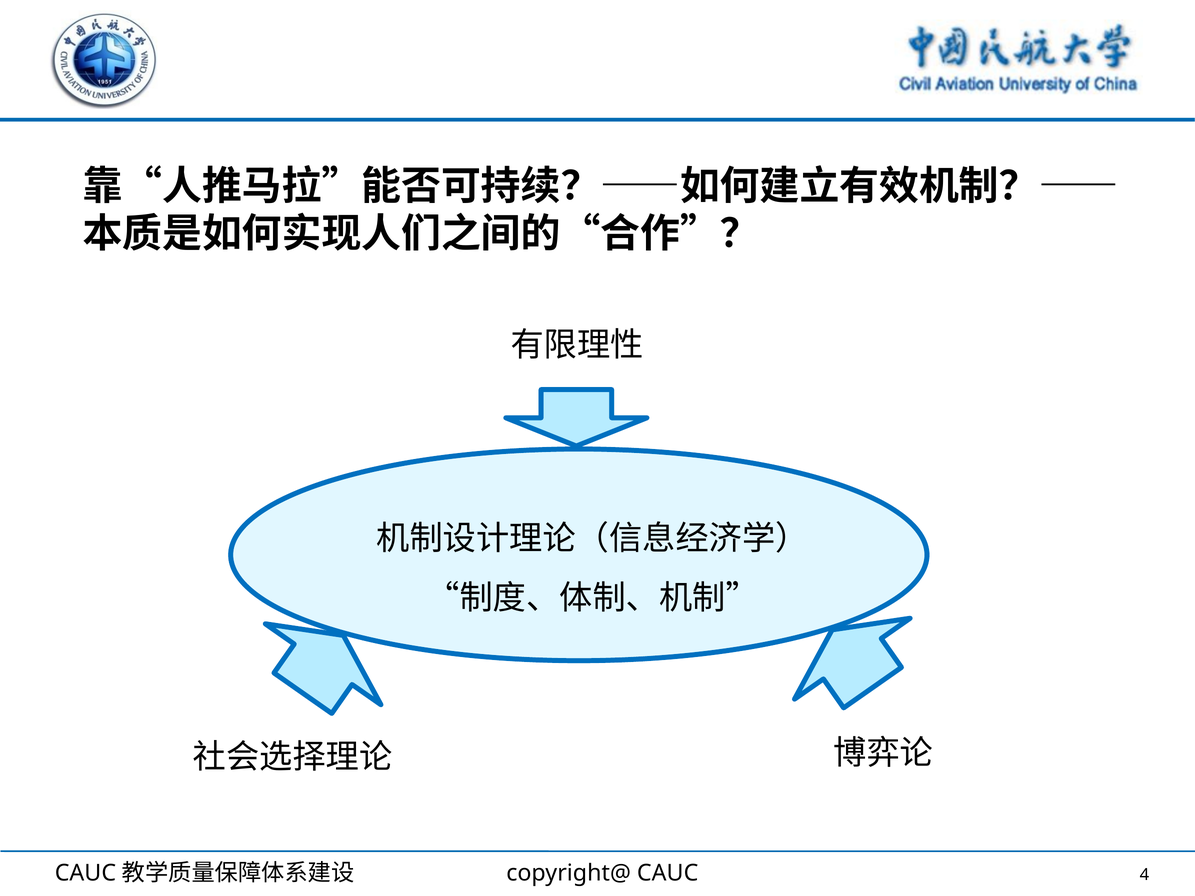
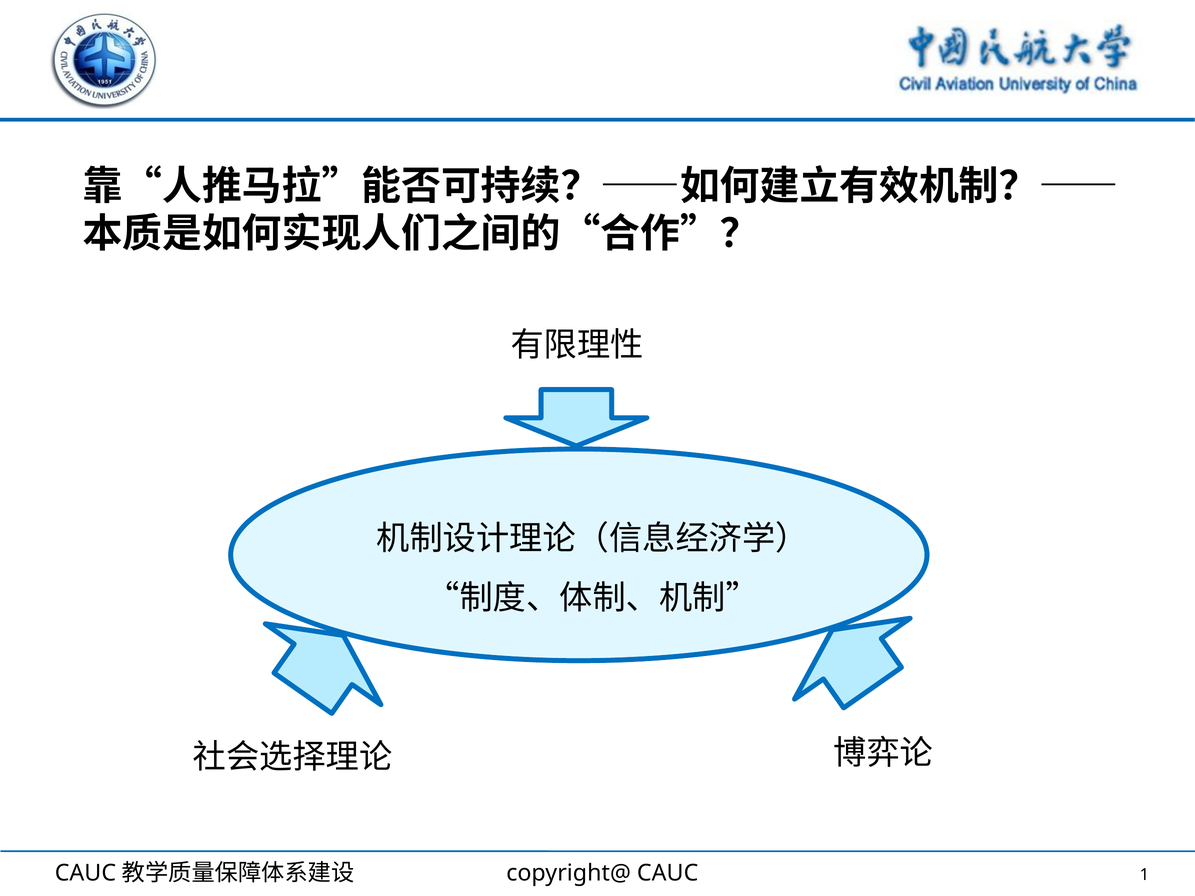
4: 4 -> 1 (1144, 875)
